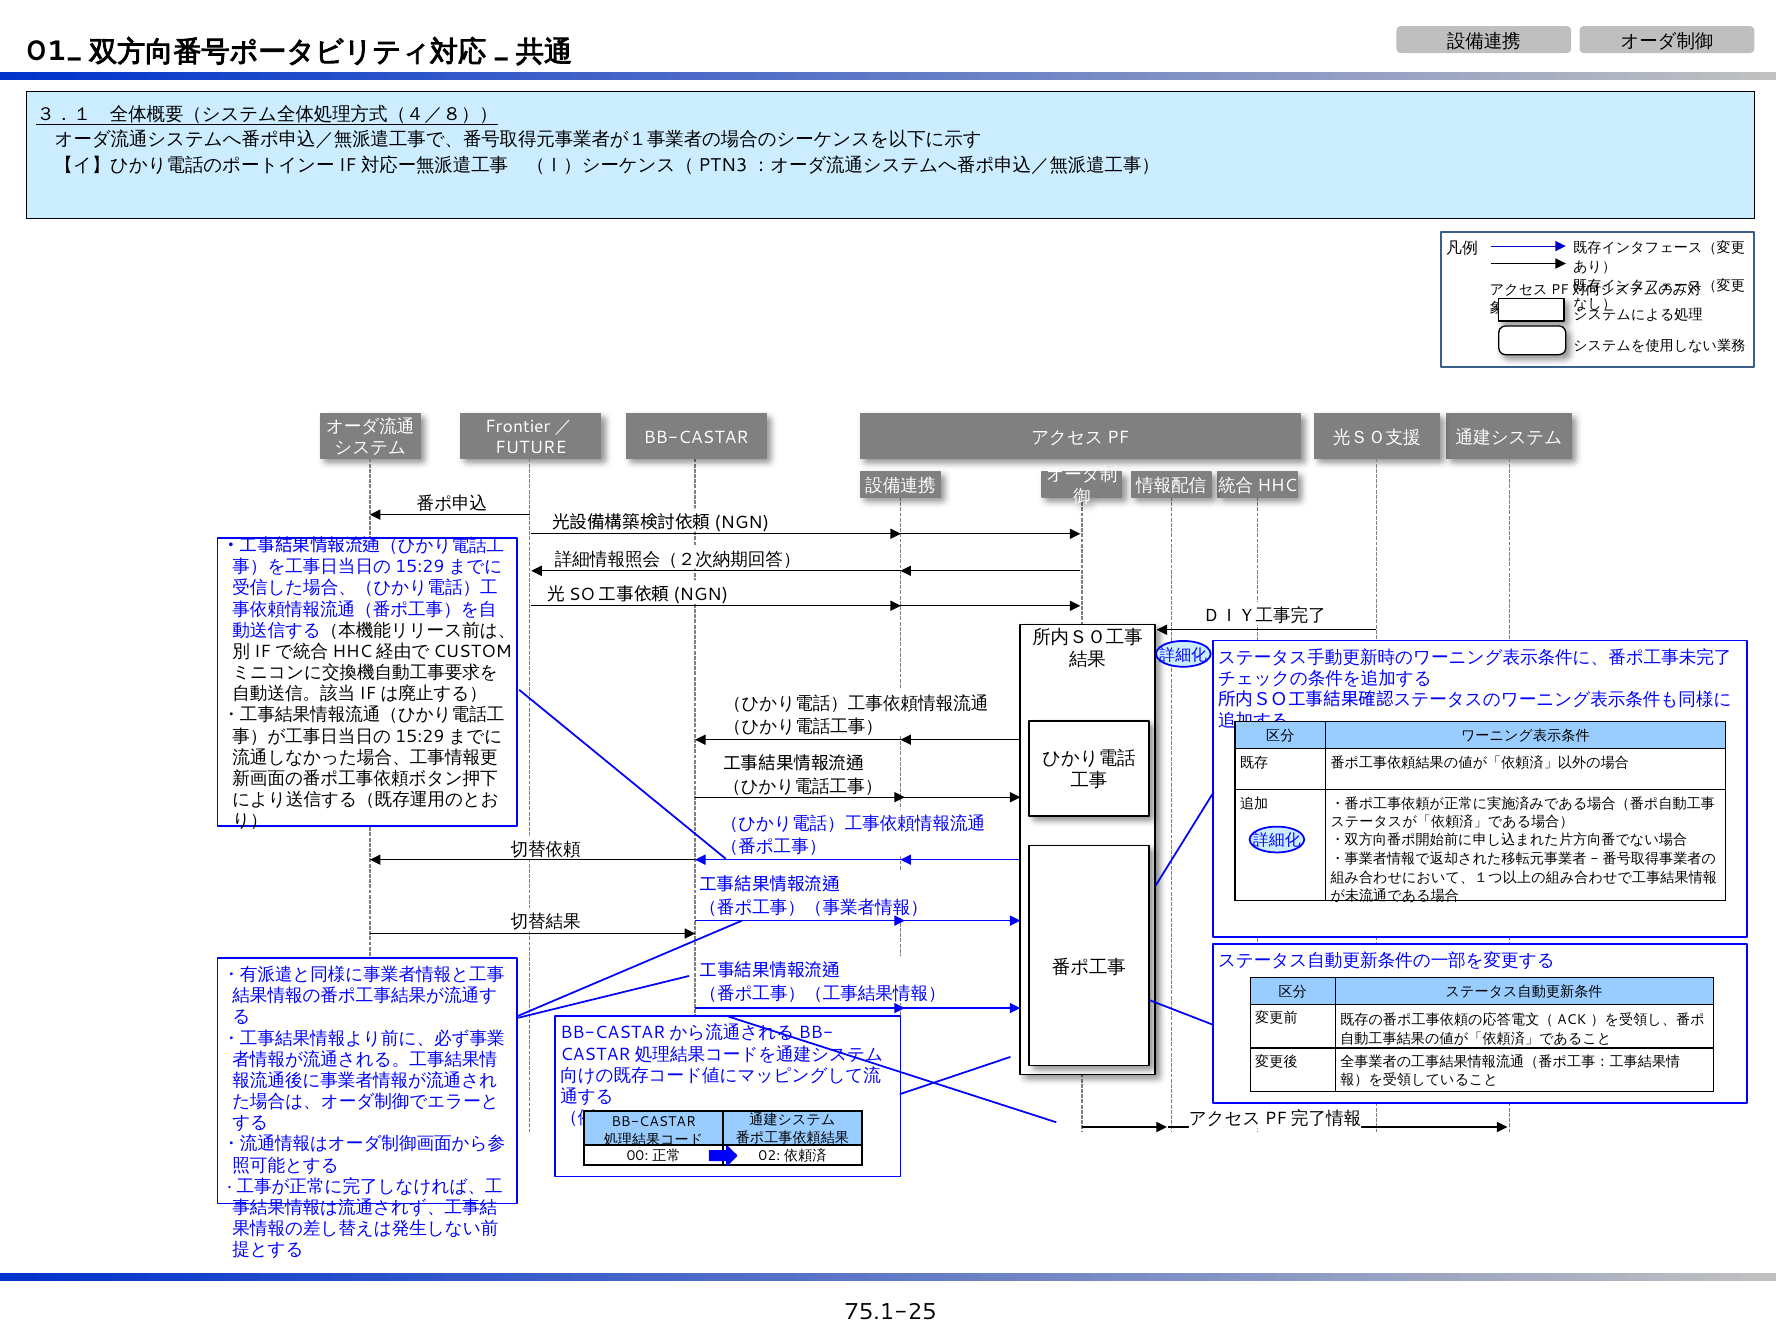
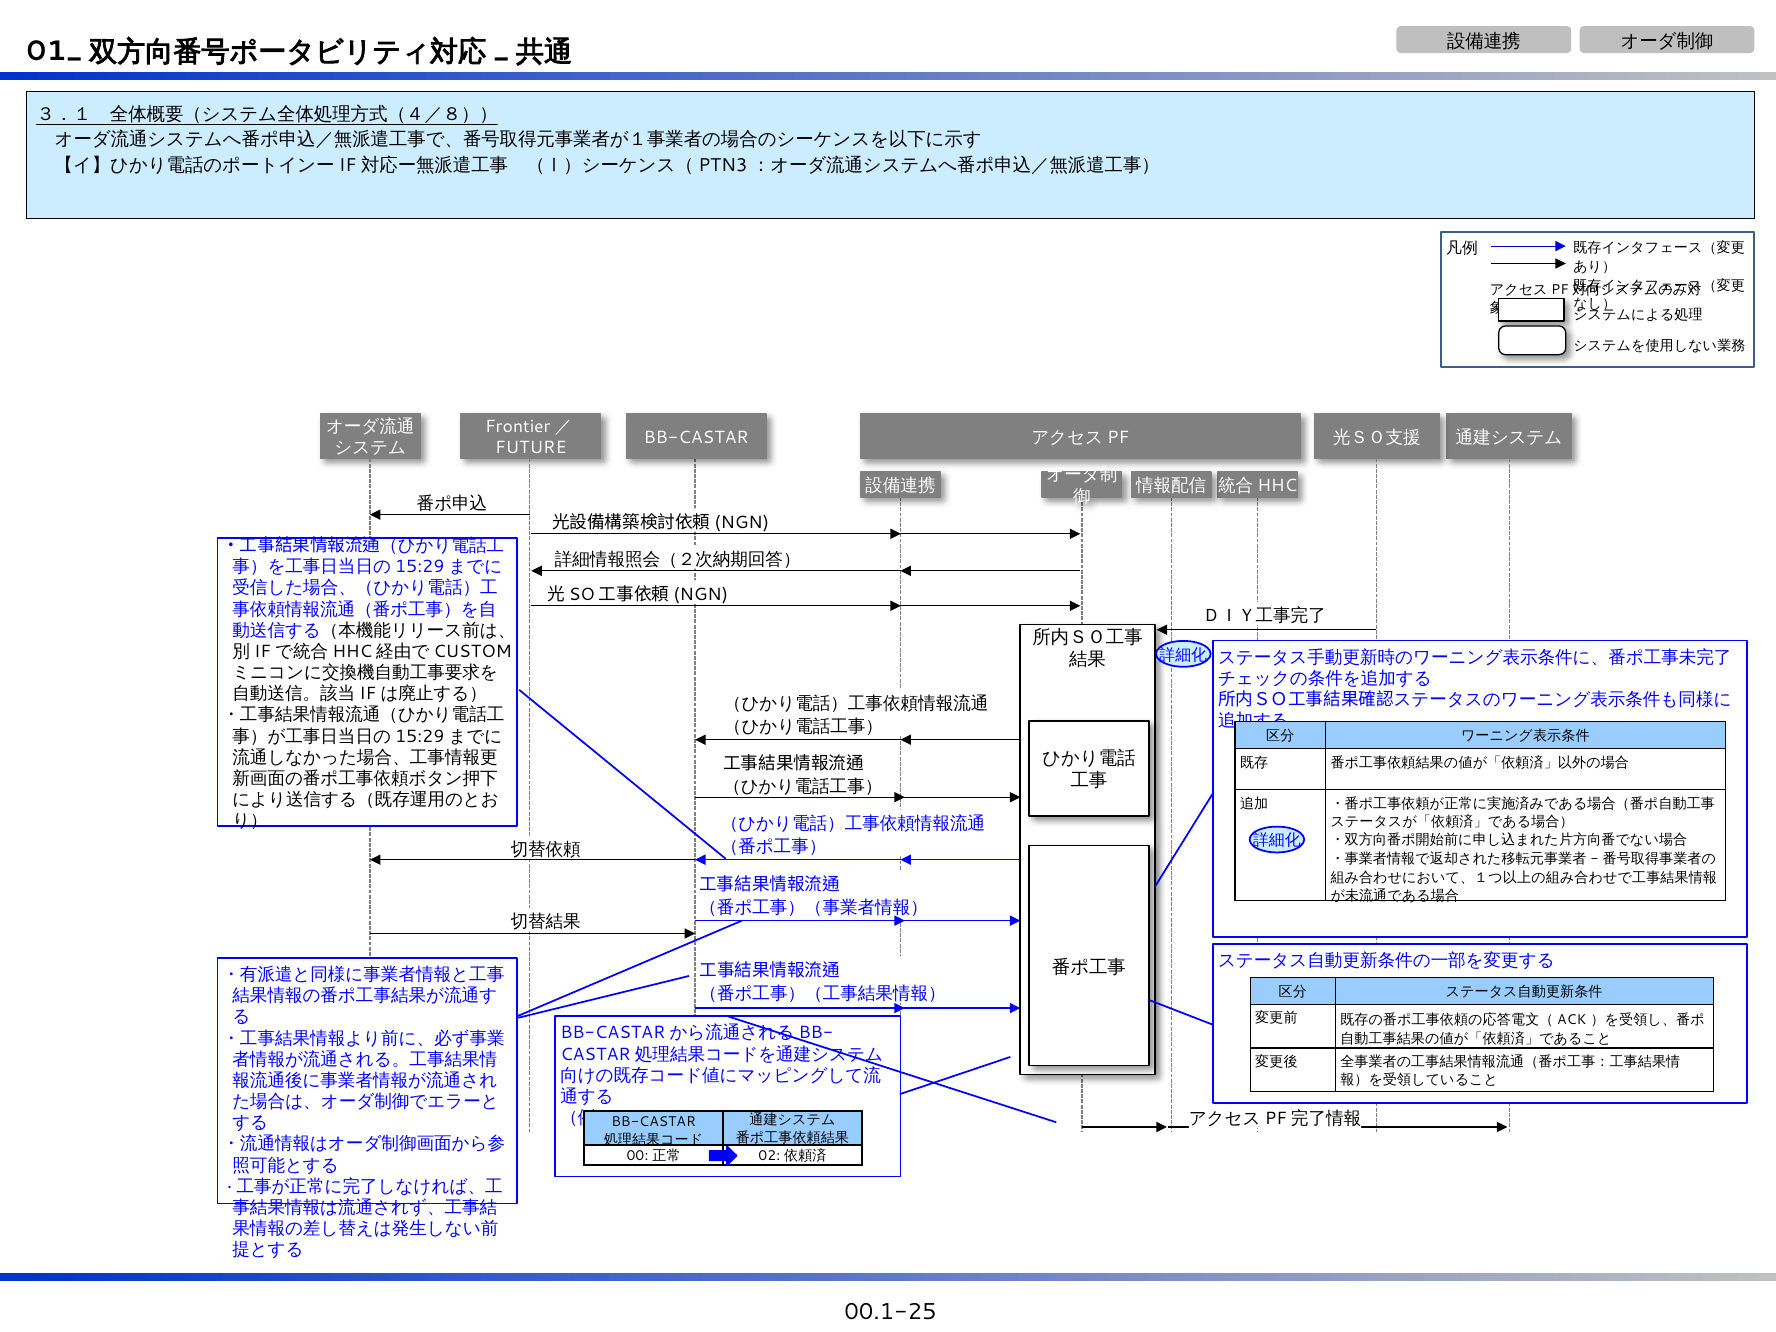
75.1-25: 75.1-25 -> 00.1-25 (890, 1312)
